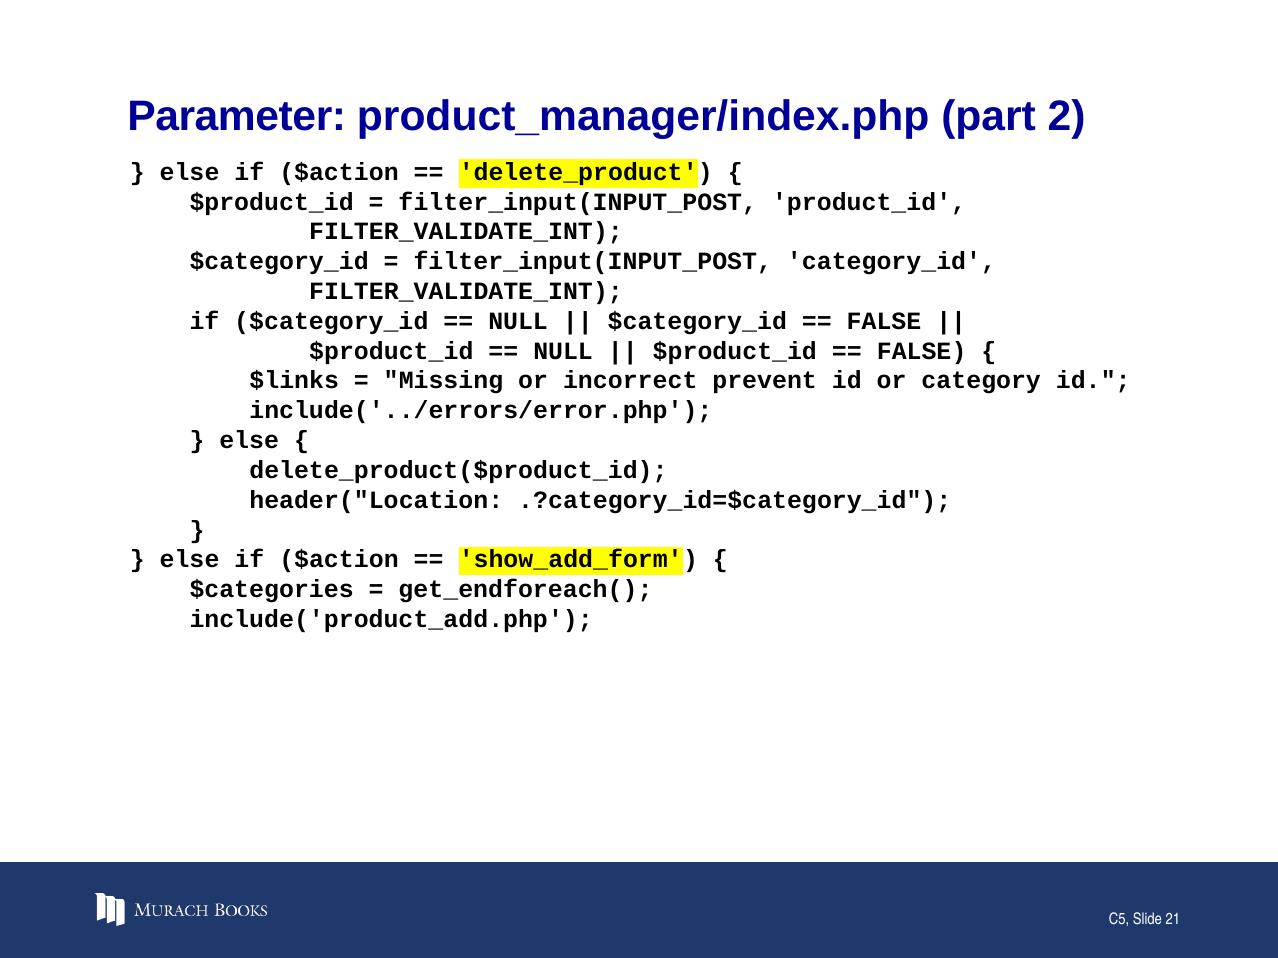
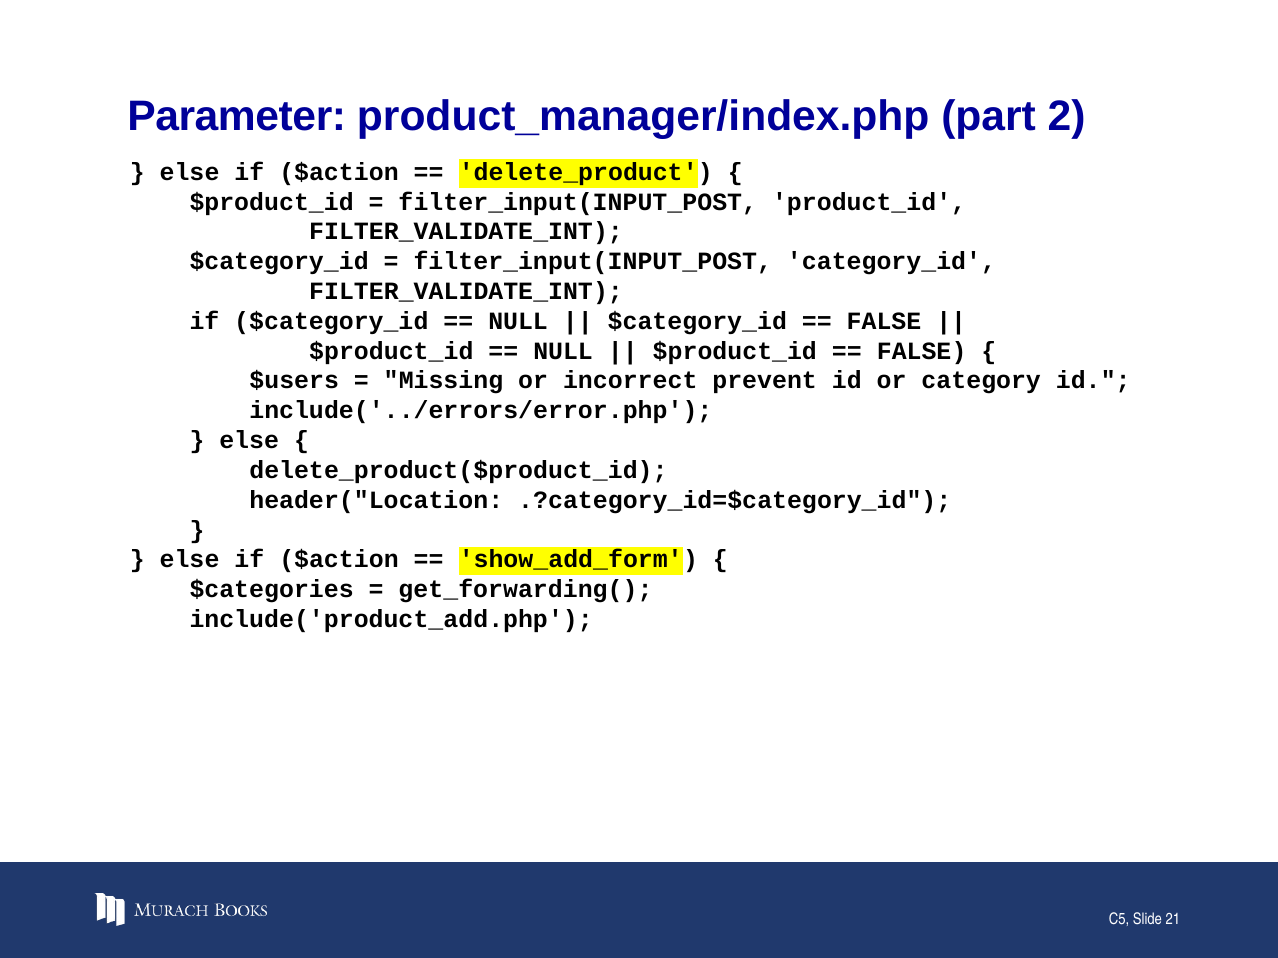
$links: $links -> $users (294, 381)
get_endforeach(: get_endforeach( -> get_forwarding( (525, 590)
